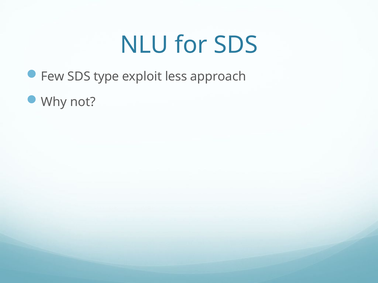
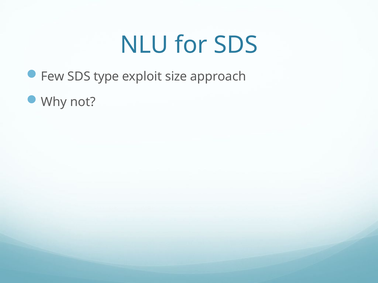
less: less -> size (176, 76)
